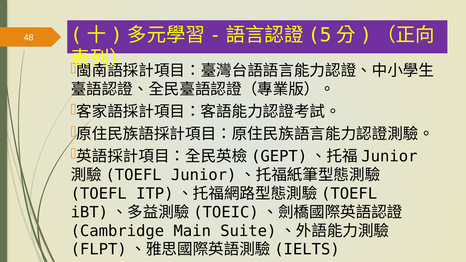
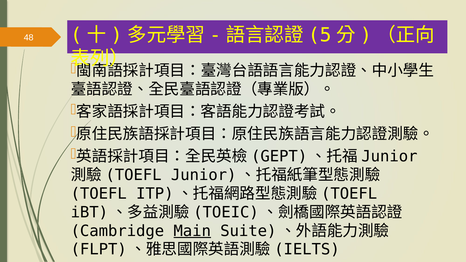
Main underline: none -> present (192, 231)
